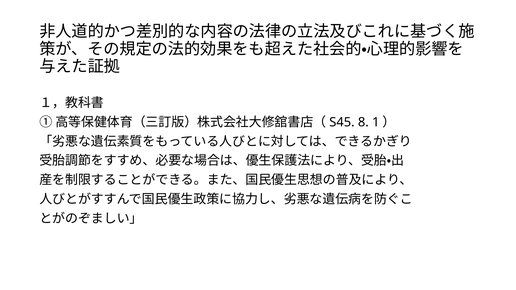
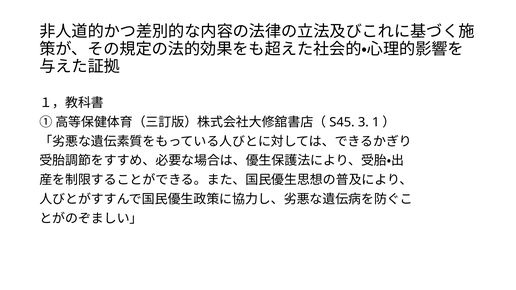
8: 8 -> 3 (363, 122)
